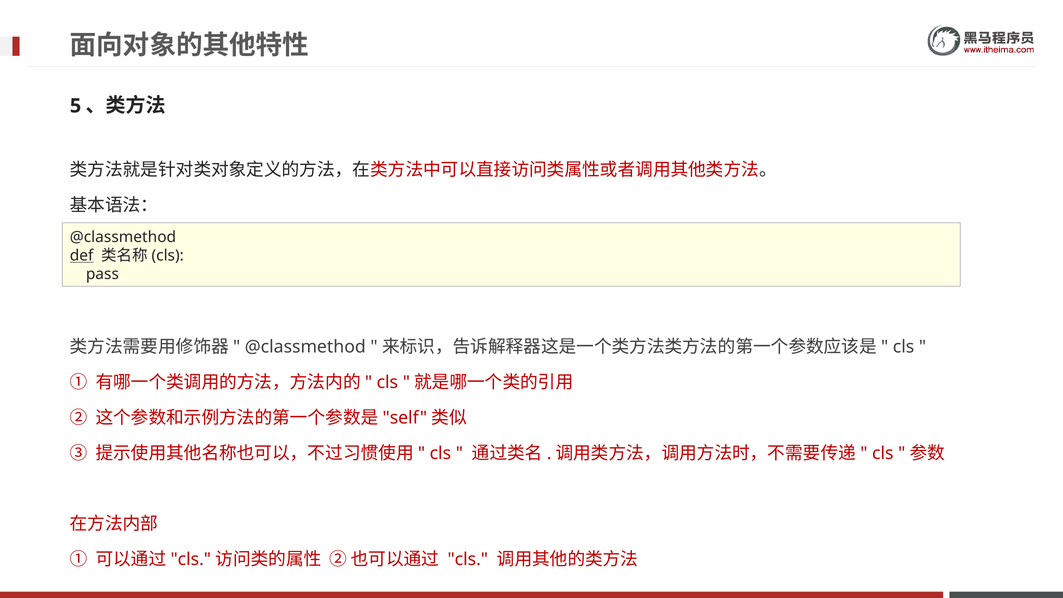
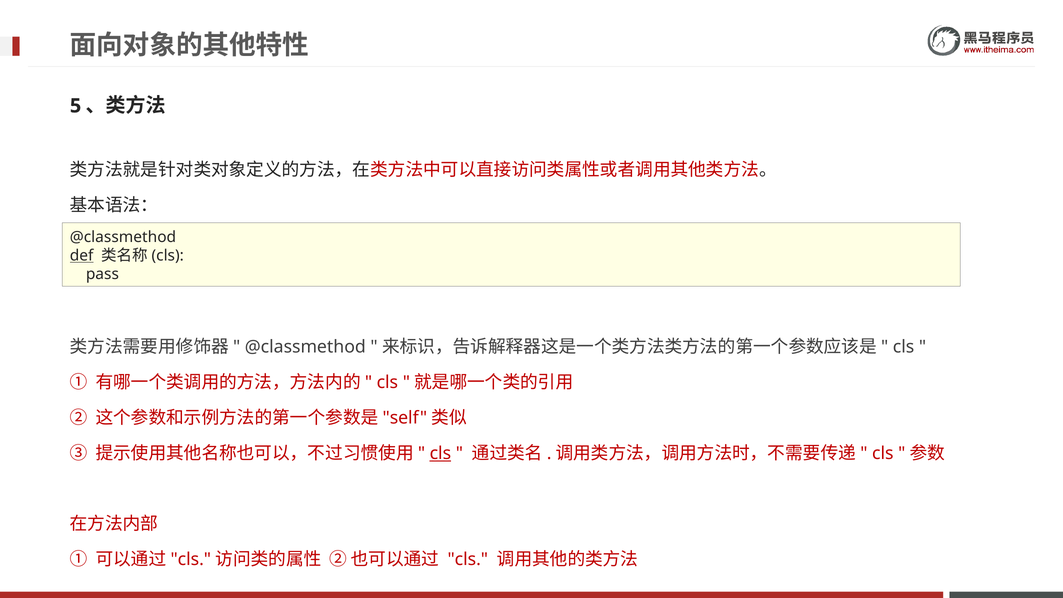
cls underline: none -> present (440, 453)
